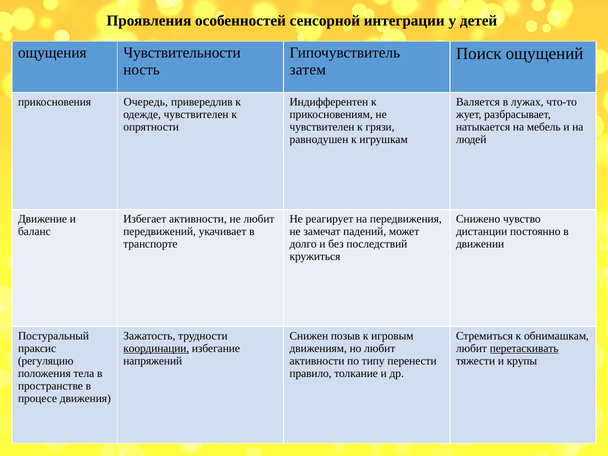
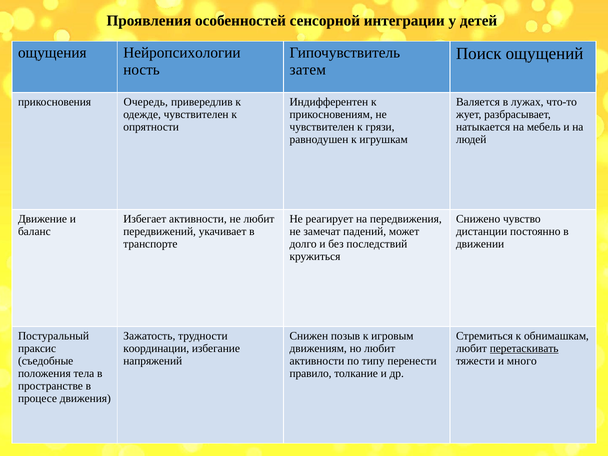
Чувствительности: Чувствительности -> Нейропсихологии (182, 53)
координации underline: present -> none (156, 348)
регуляцию: регуляцию -> съедобные (46, 361)
крупы: крупы -> много (522, 361)
